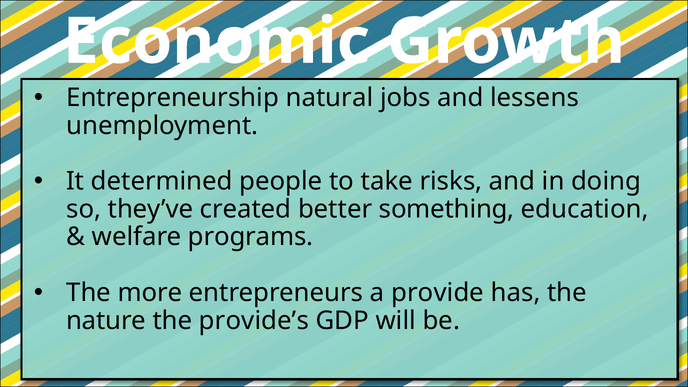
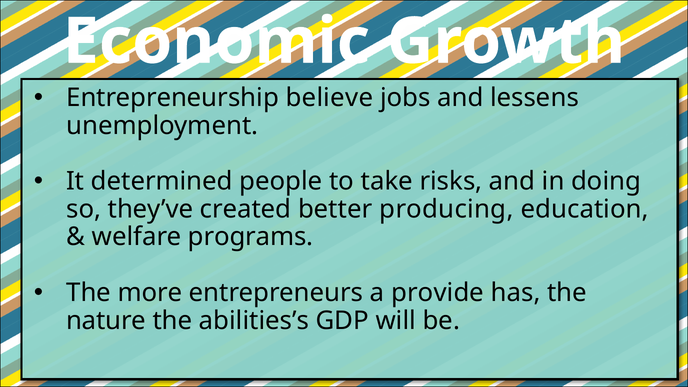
natural: natural -> believe (329, 98)
something: something -> producing (446, 209)
provide’s: provide’s -> abilities’s (254, 321)
